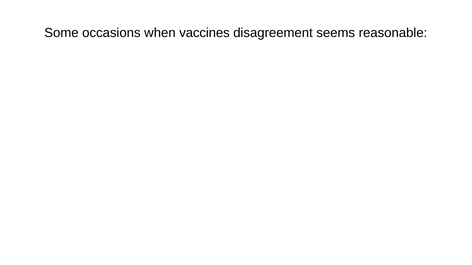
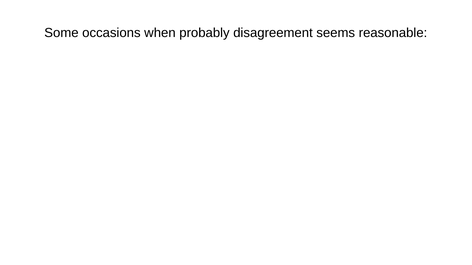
vaccines: vaccines -> probably (204, 33)
